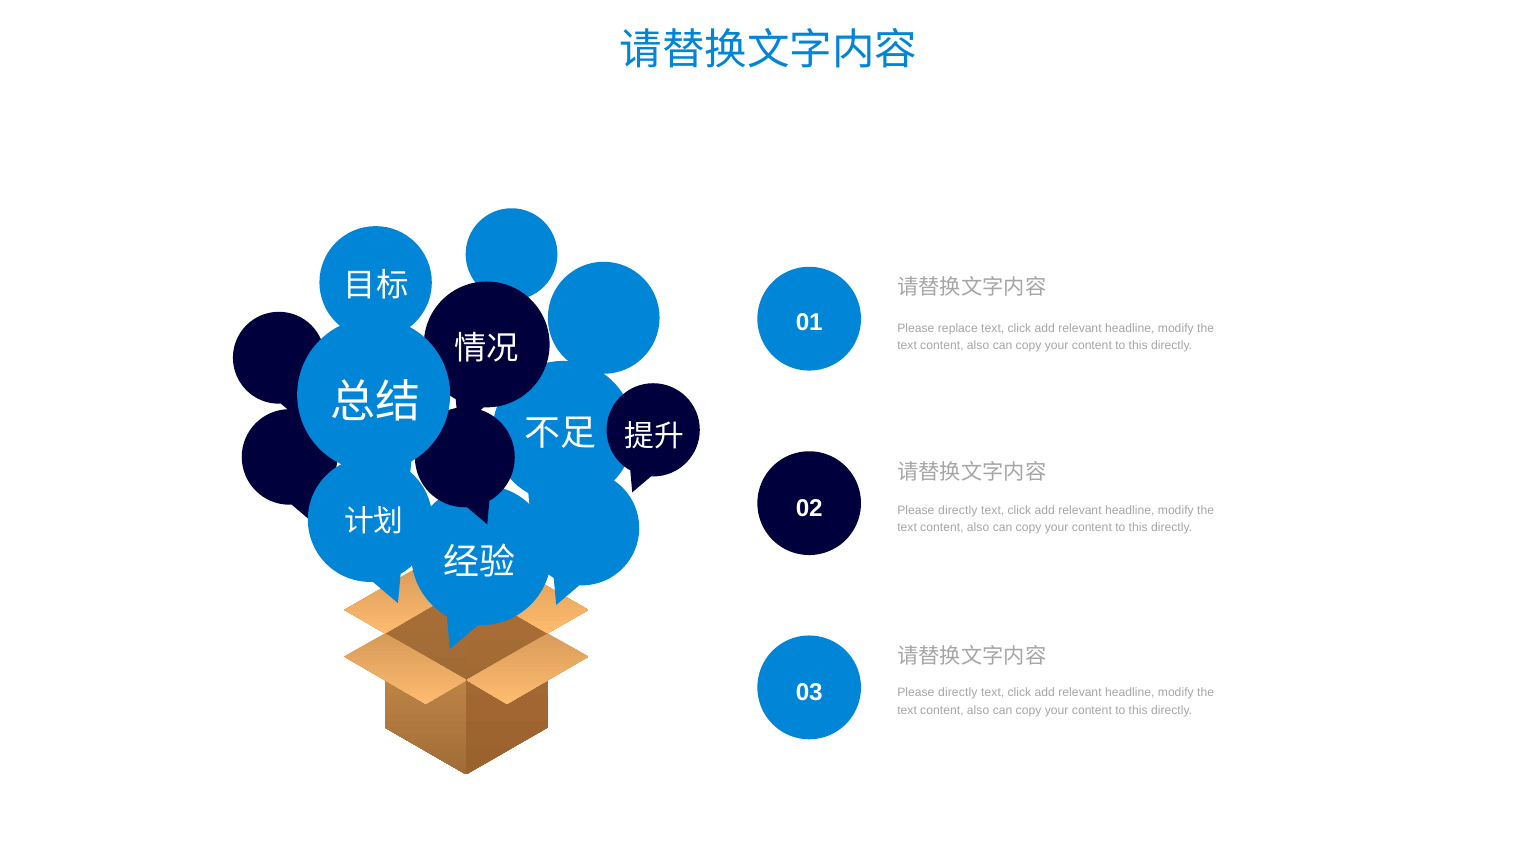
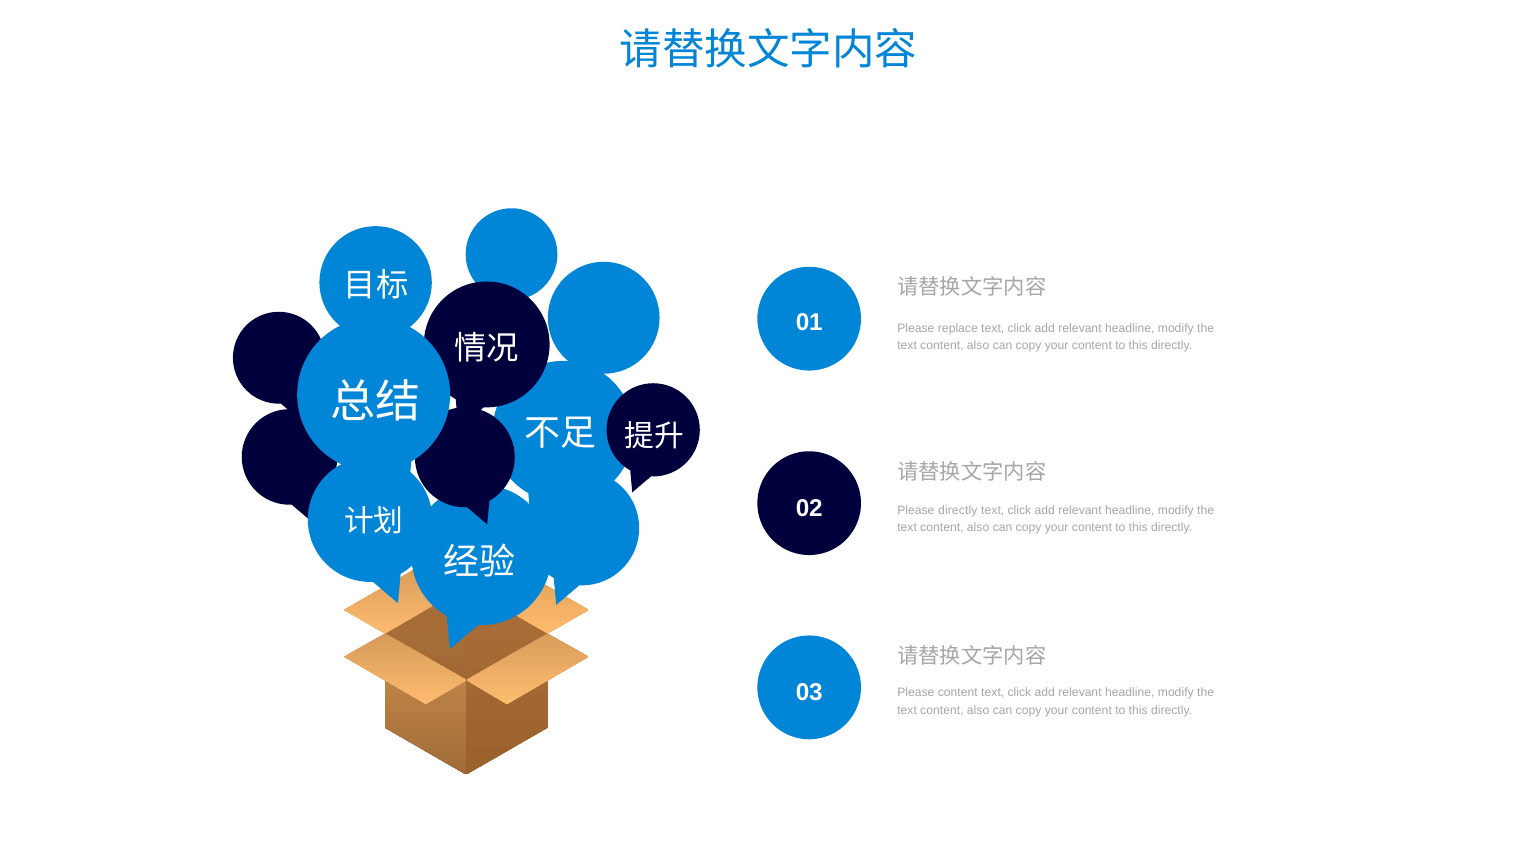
directly: directly -> content (958, 692)
